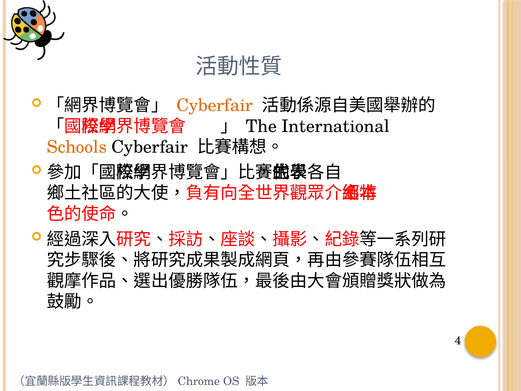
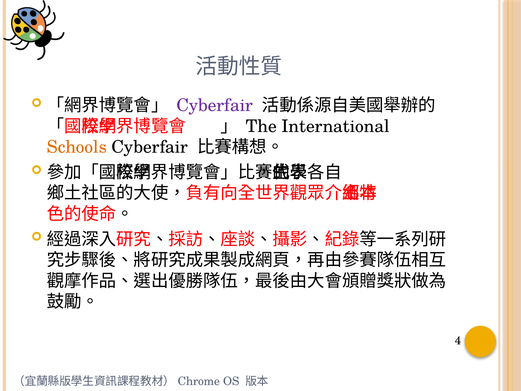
Cyberfair colour: orange -> purple (215, 105)
